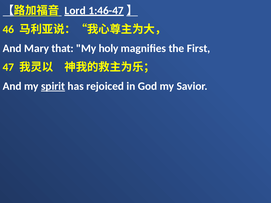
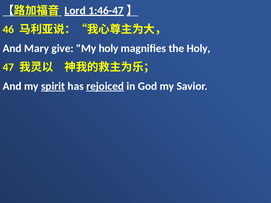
that: that -> give (63, 48)
the First: First -> Holy (199, 48)
rejoiced underline: none -> present (105, 86)
